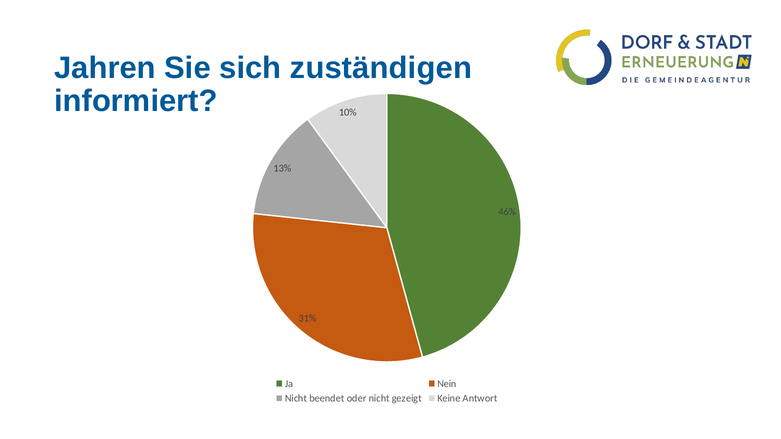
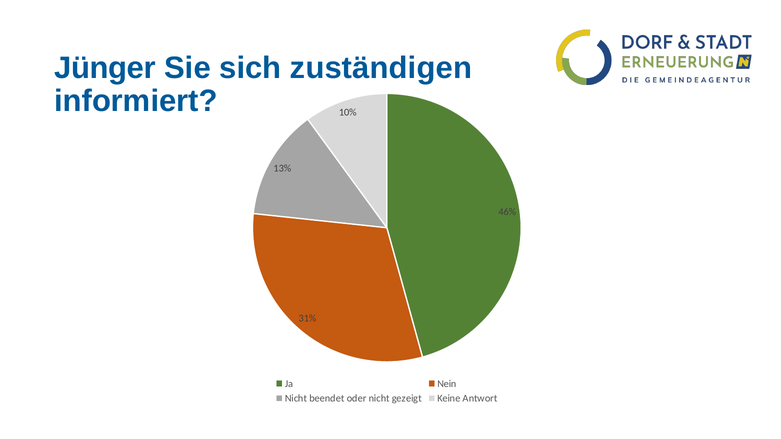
Jahren: Jahren -> Jünger (105, 68)
